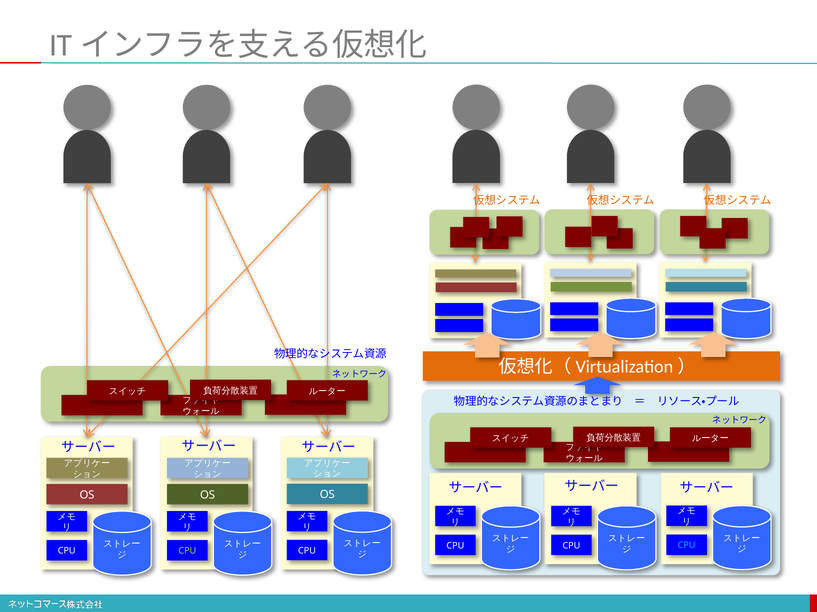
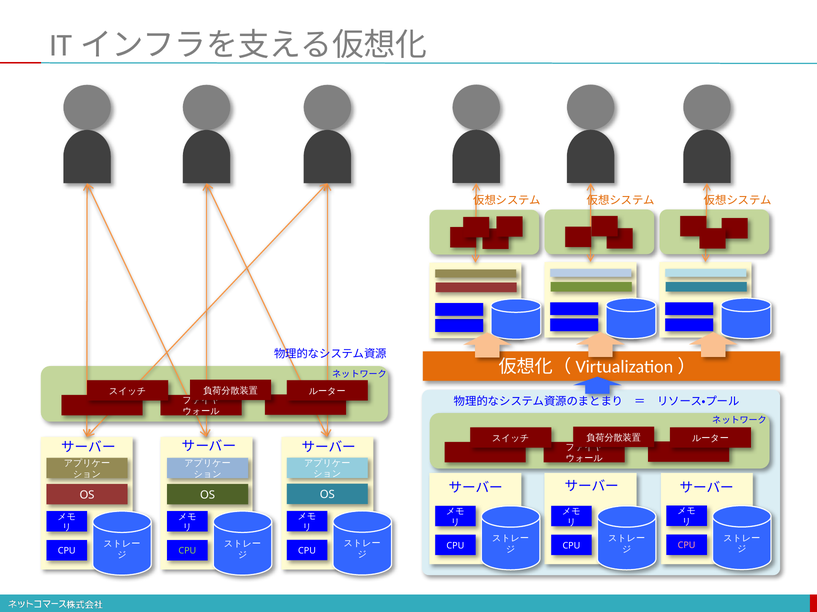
CPU colour: light blue -> pink (687, 546)
